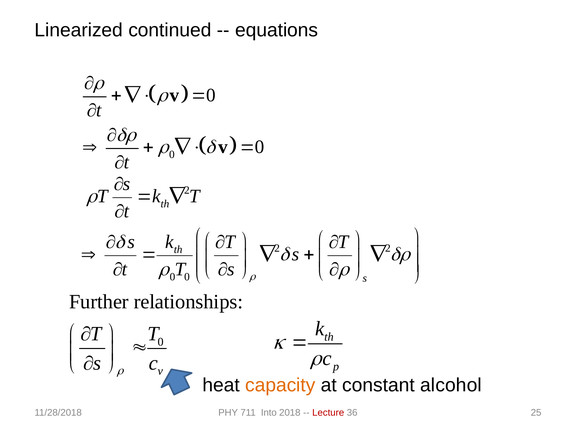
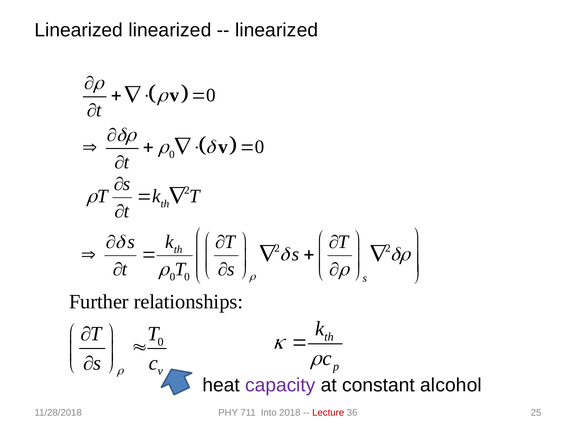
Linearized continued: continued -> linearized (170, 30)
equations: equations -> linearized (277, 30)
capacity colour: orange -> purple (280, 385)
